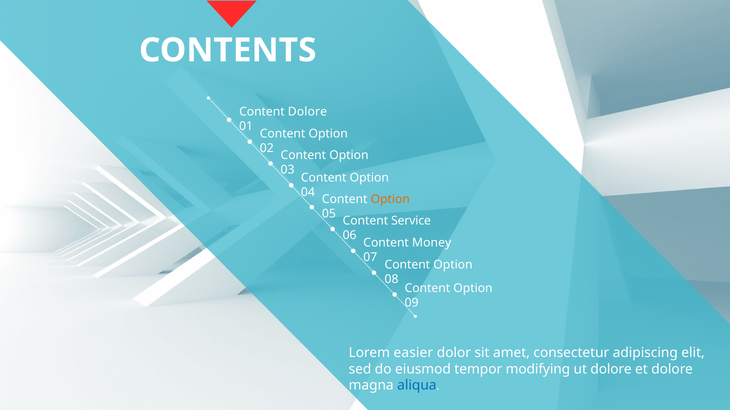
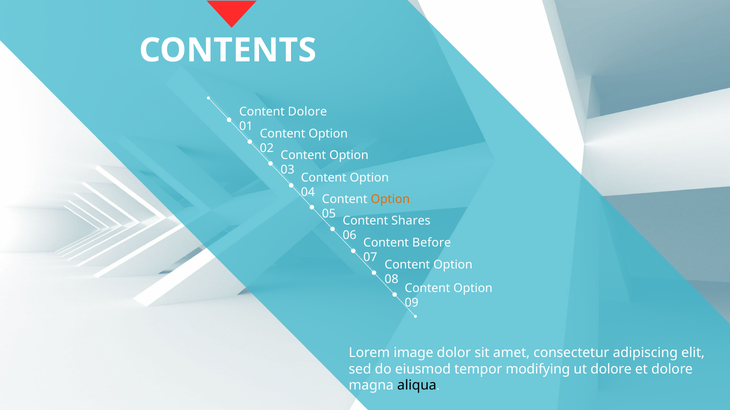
Service: Service -> Shares (411, 221)
Money: Money -> Before (432, 243)
easier: easier -> image (413, 353)
aliqua colour: blue -> black (417, 386)
